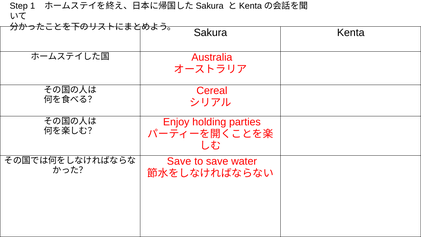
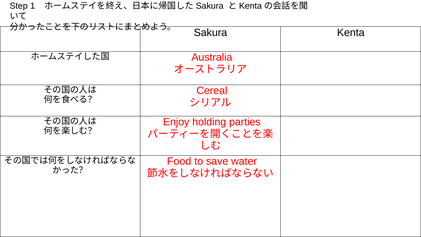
Save: Save -> Food (179, 161)
